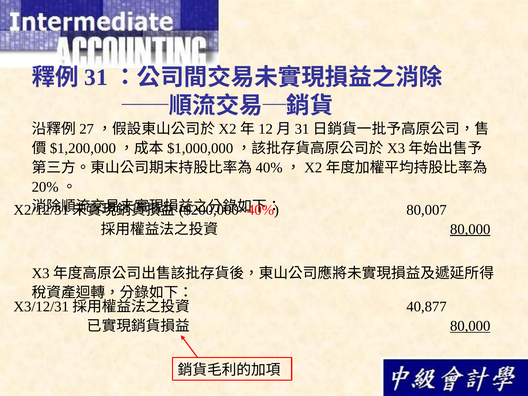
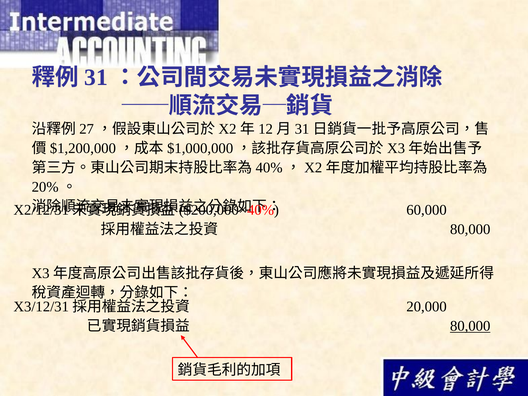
80,007: 80,007 -> 60,000 (427, 210)
80,000 underline: present -> none (470, 229)
40,877: 40,877 -> 20,000 (427, 307)
